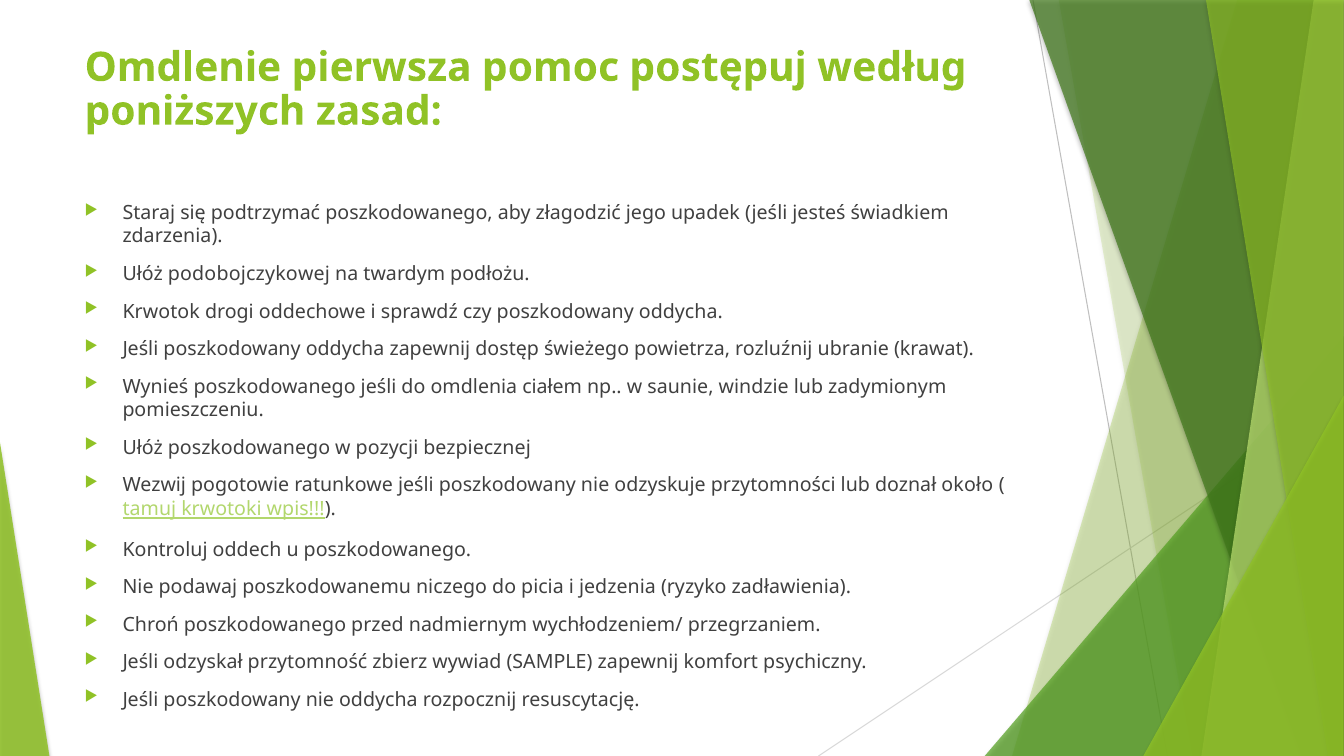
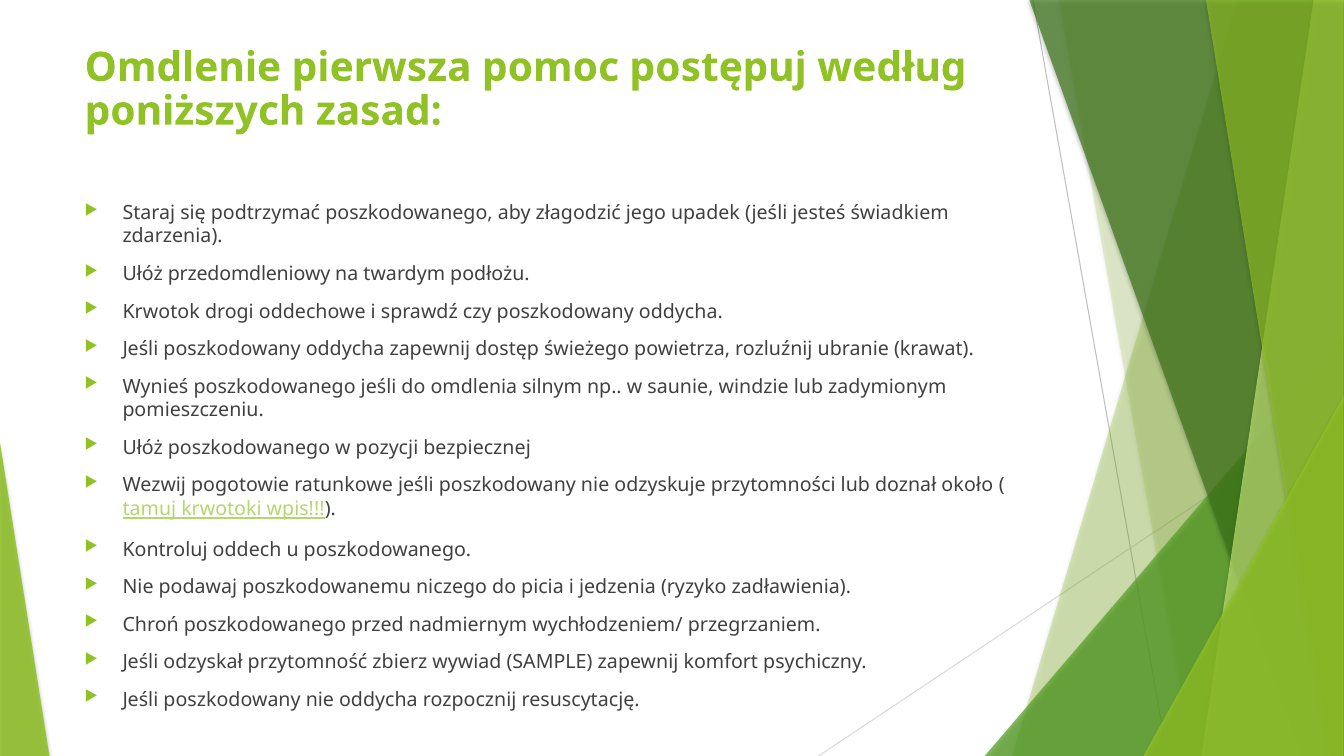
podobojczykowej: podobojczykowej -> przedomdleniowy (249, 274)
ciałem: ciałem -> silnym (552, 387)
